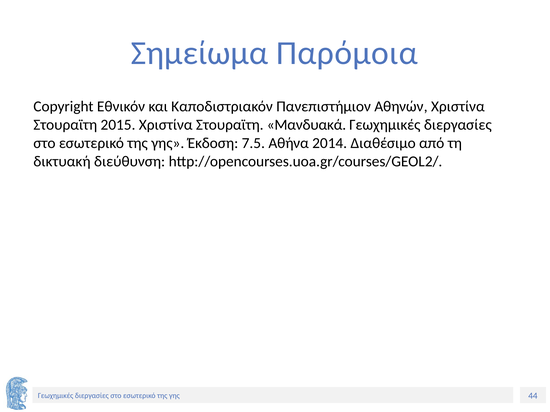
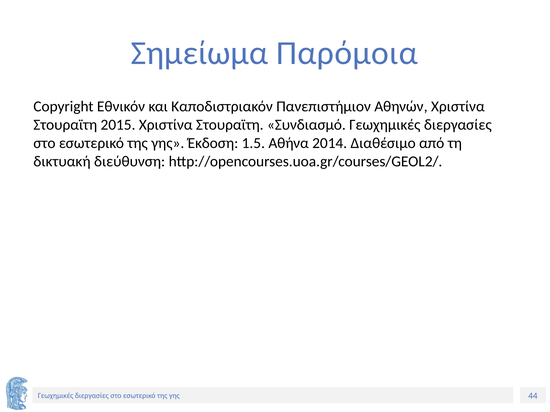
Μανδυακά: Μανδυακά -> Συνδιασμό (306, 125)
7.5: 7.5 -> 1.5 (253, 143)
